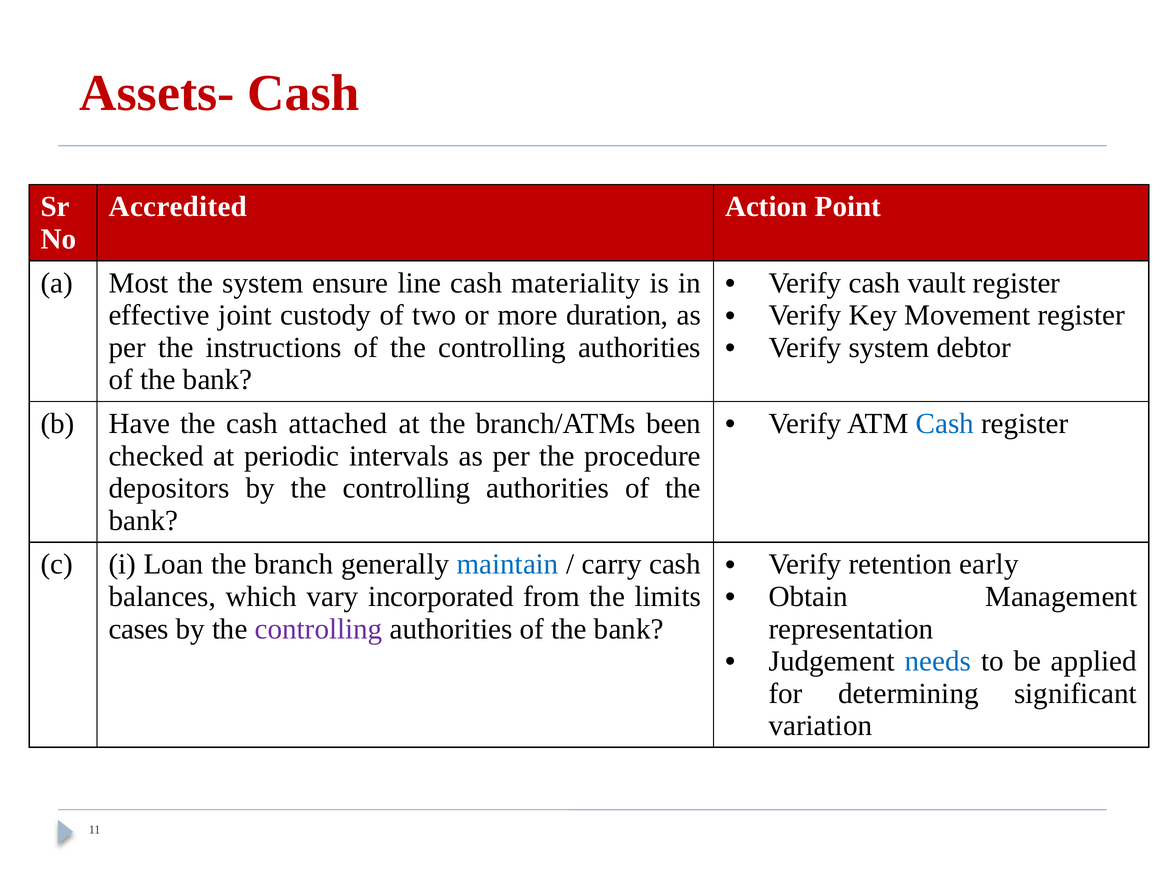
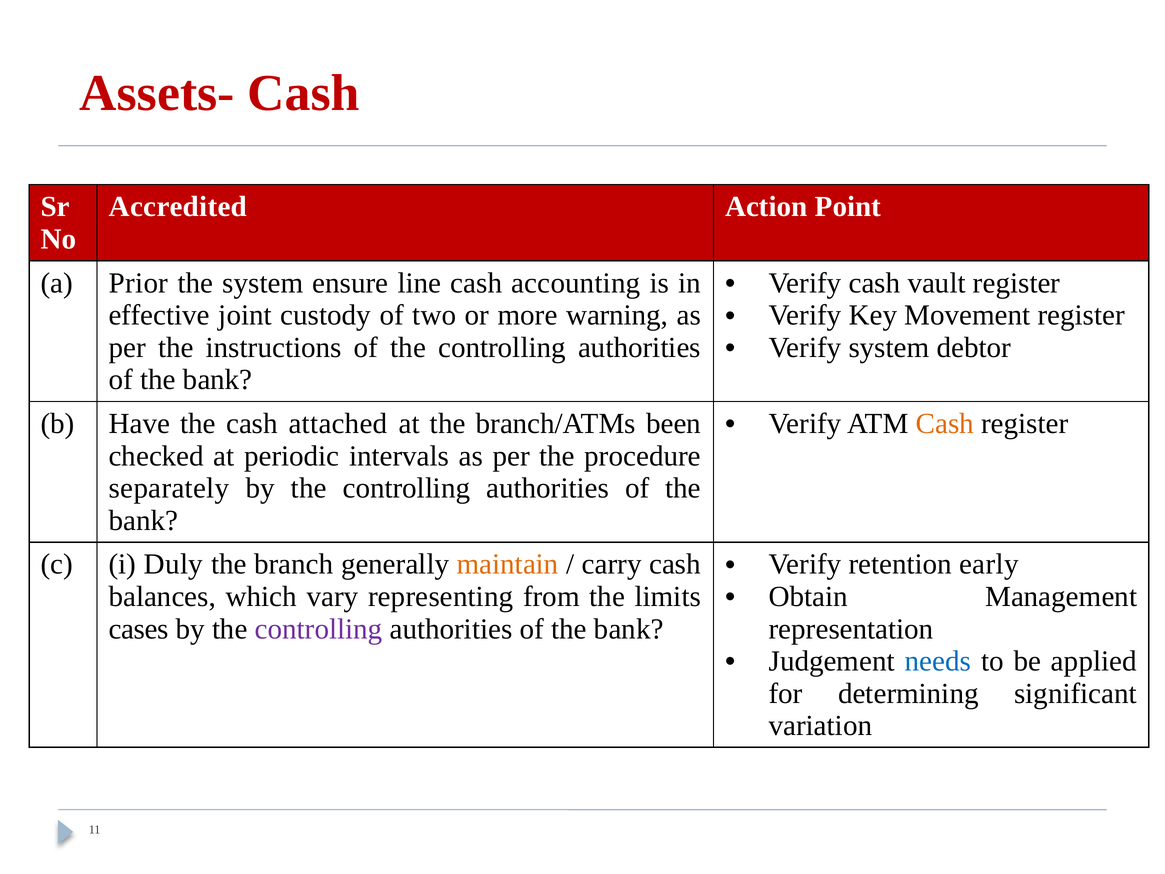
Most: Most -> Prior (138, 283)
materiality: materiality -> accounting (576, 283)
duration: duration -> warning (617, 315)
Cash colour: blue -> orange (945, 424)
depositors: depositors -> separately (169, 488)
Loan: Loan -> Duly (173, 564)
maintain colour: blue -> orange (508, 564)
incorporated: incorporated -> representing (441, 596)
